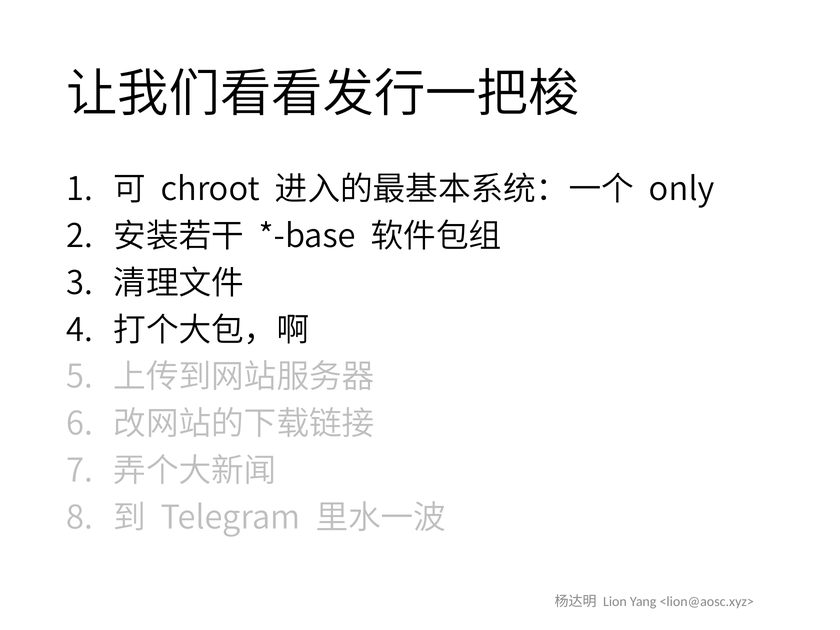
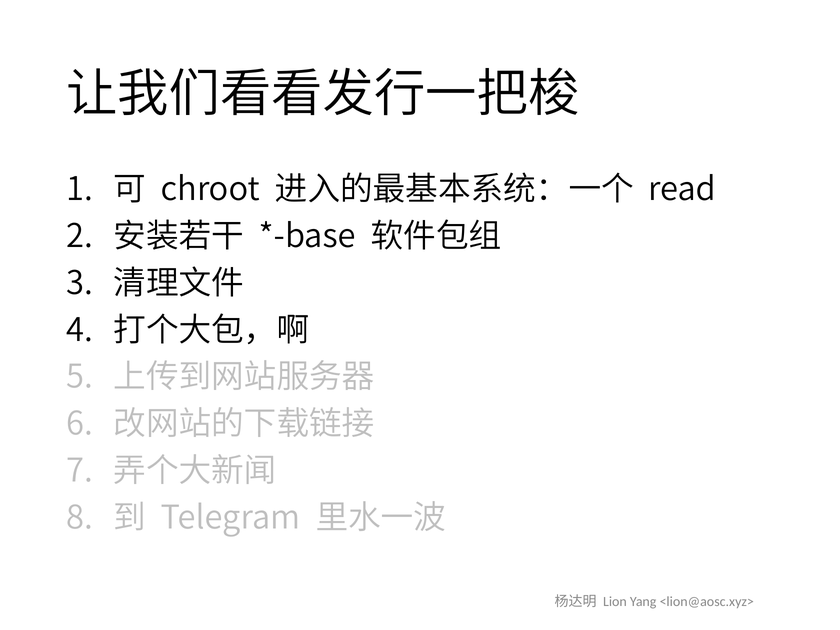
only: only -> read (682, 189)
